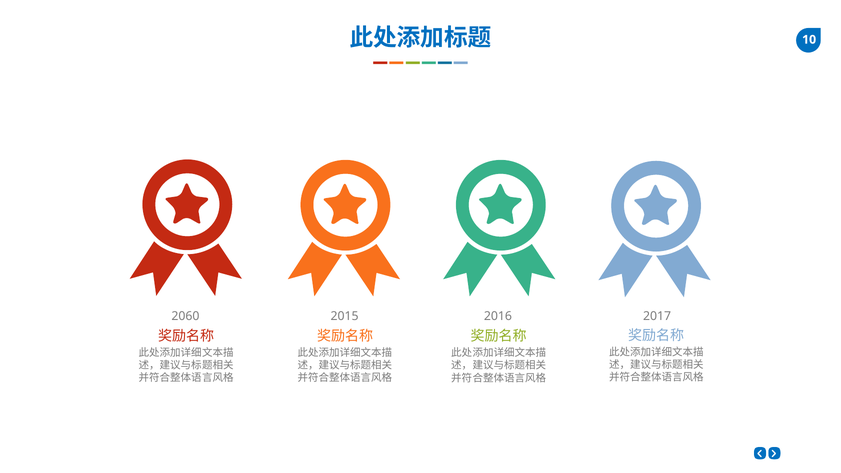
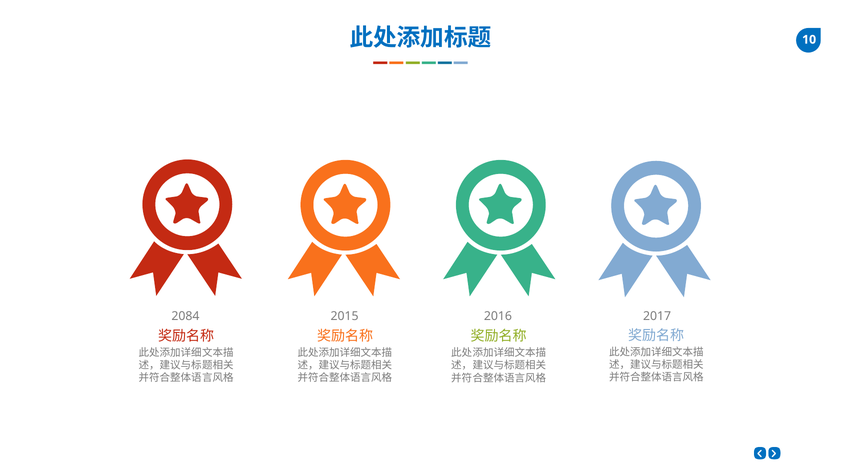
2060: 2060 -> 2084 (185, 316)
